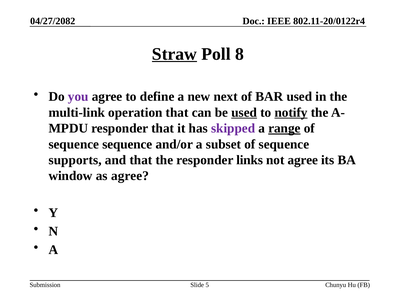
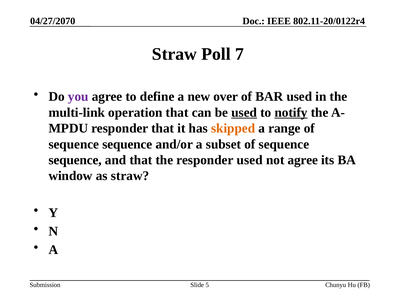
04/27/2082: 04/27/2082 -> 04/27/2070 (53, 21)
Straw underline: present -> none (174, 54)
8: 8 -> 7 (239, 54)
next: next -> over (226, 97)
skipped colour: purple -> orange (233, 128)
range underline: present -> none (284, 128)
supports: supports -> sequence (75, 160)
responder links: links -> used (250, 160)
as agree: agree -> straw (130, 176)
